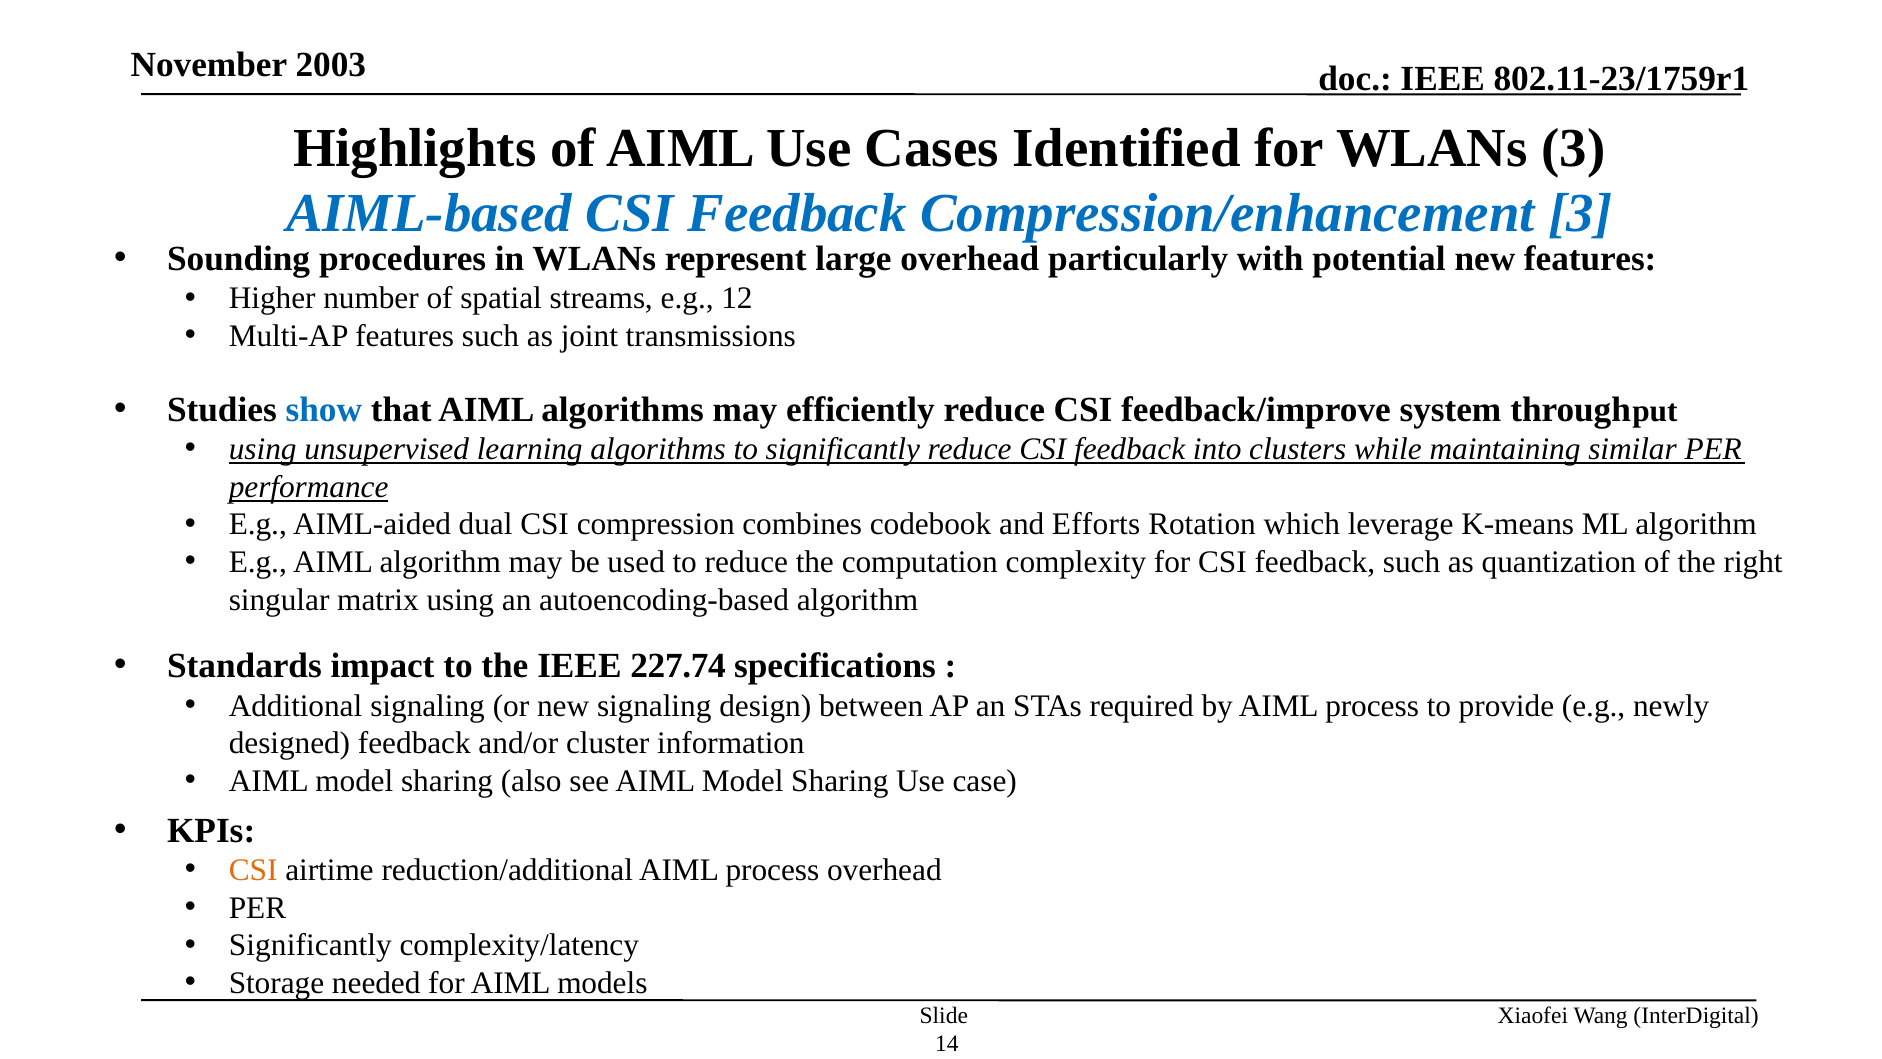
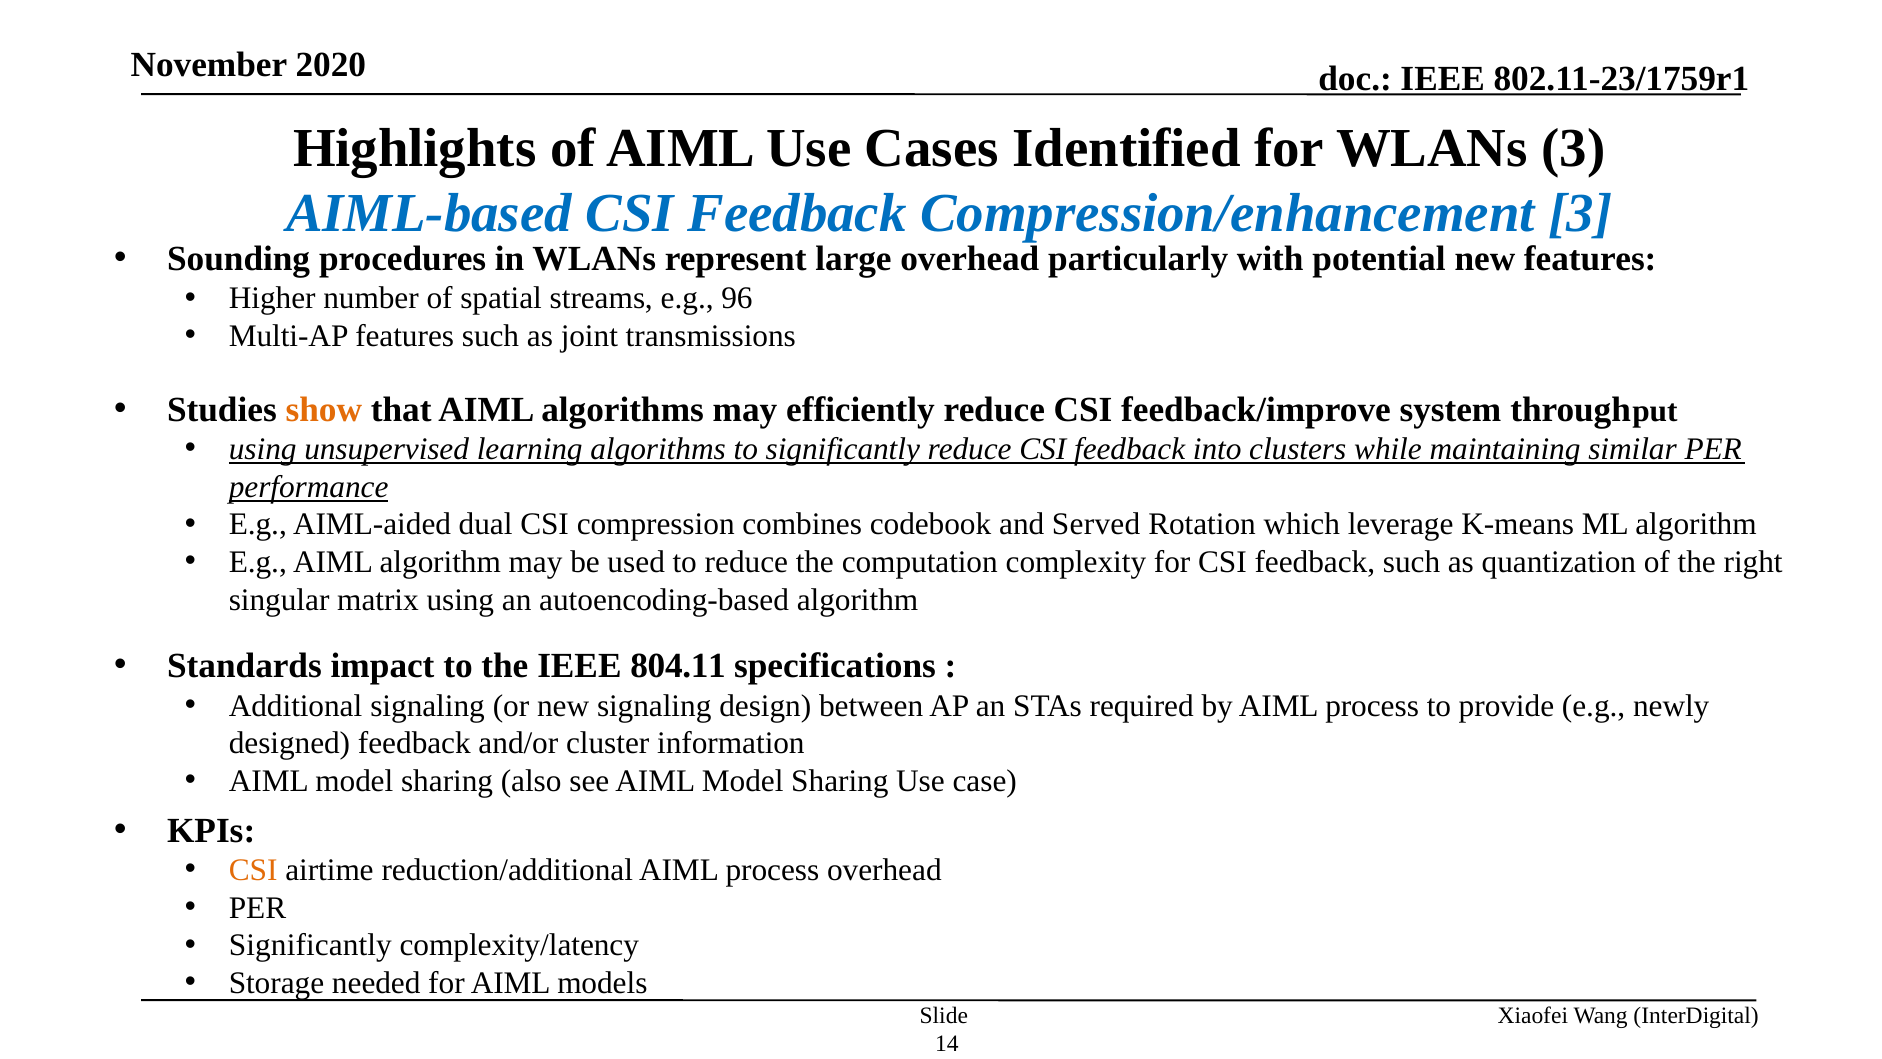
2003: 2003 -> 2020 (331, 65)
12: 12 -> 96 (737, 299)
show colour: blue -> orange (324, 409)
Efforts: Efforts -> Served (1096, 524)
227.74: 227.74 -> 804.11 (678, 666)
